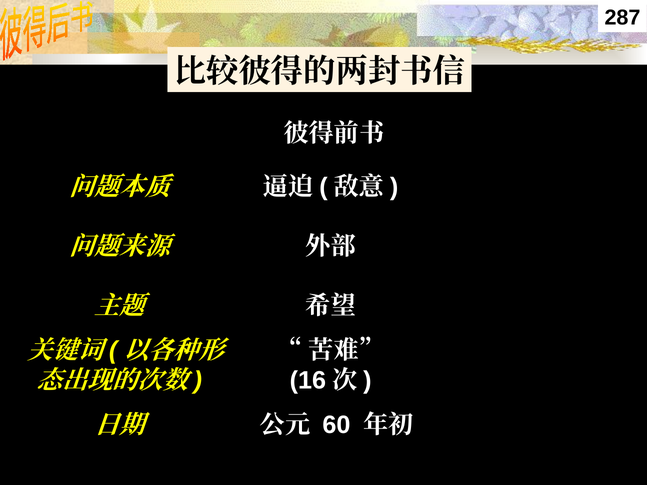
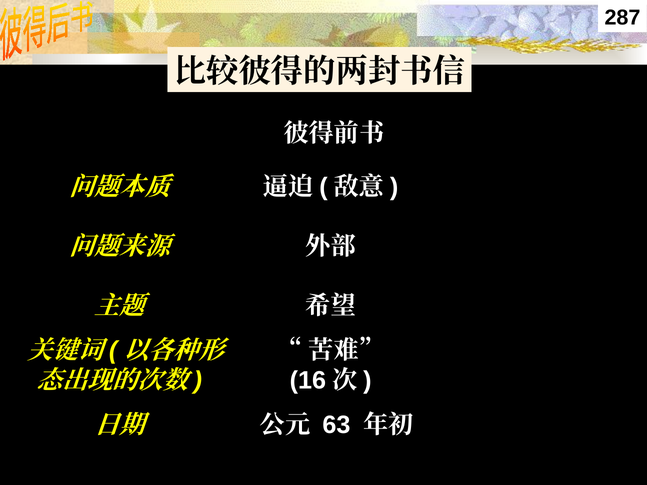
60: 60 -> 63 (336, 425)
